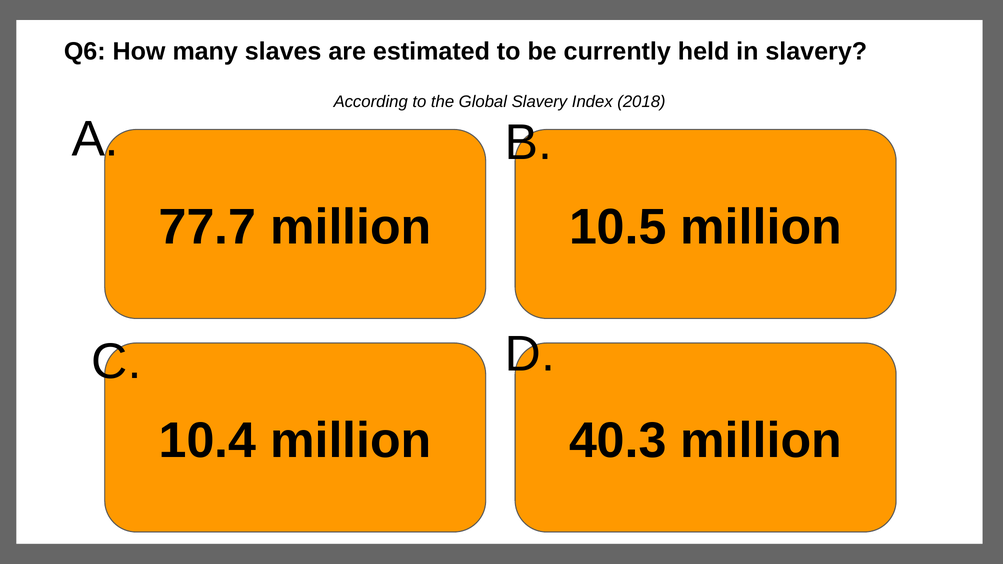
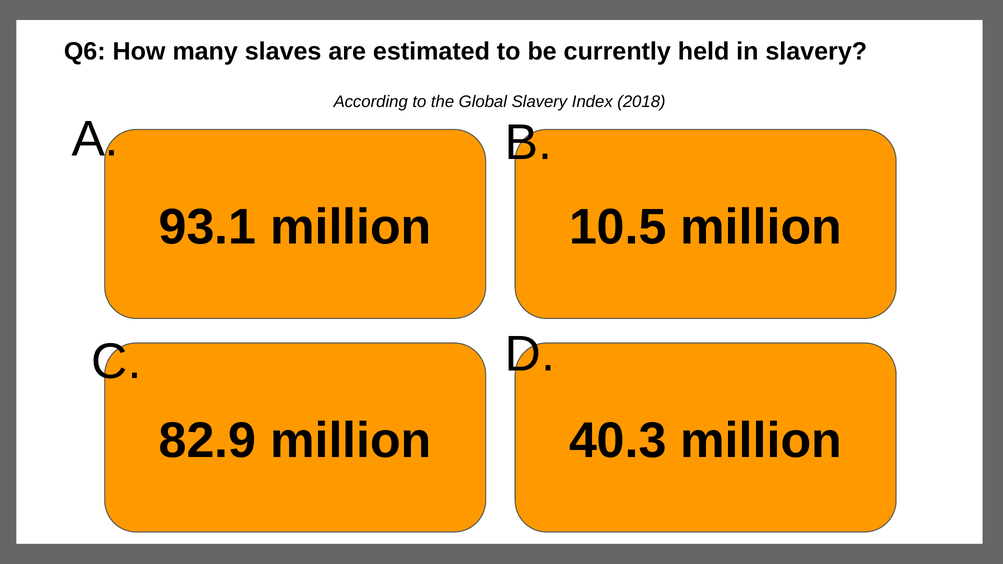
77.7: 77.7 -> 93.1 (207, 228)
10.4: 10.4 -> 82.9 (207, 441)
